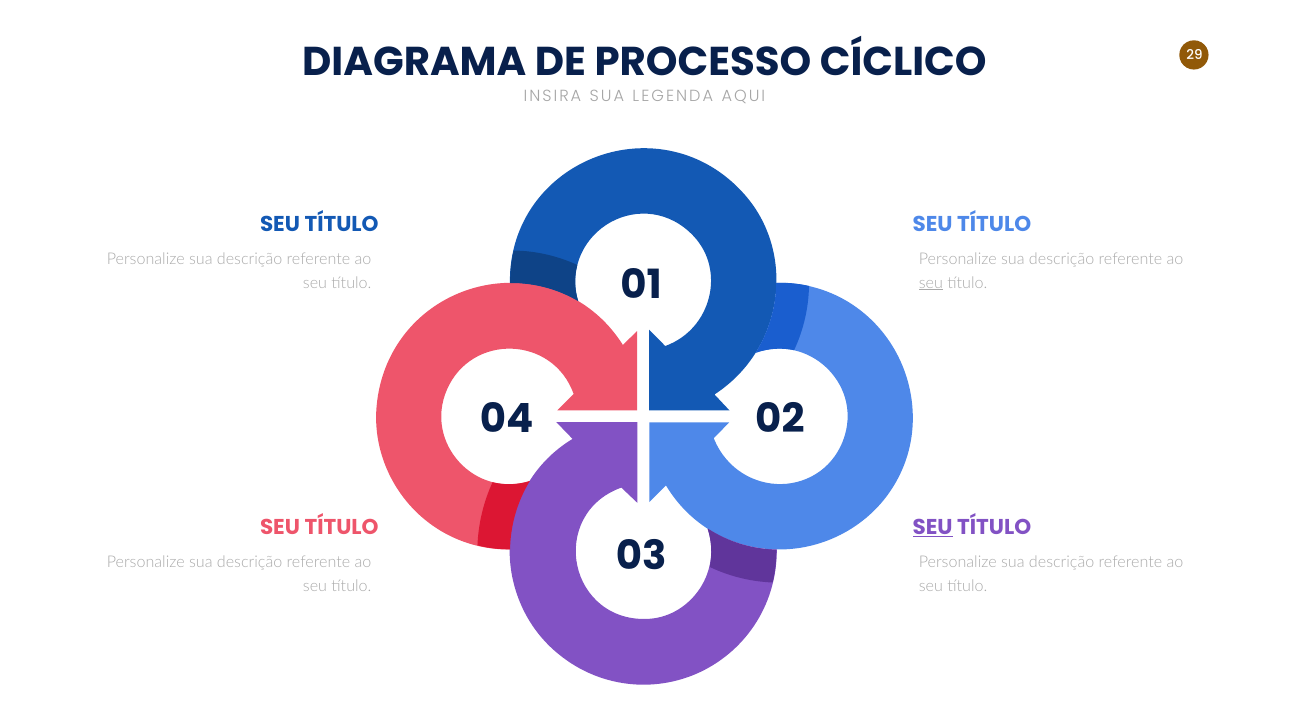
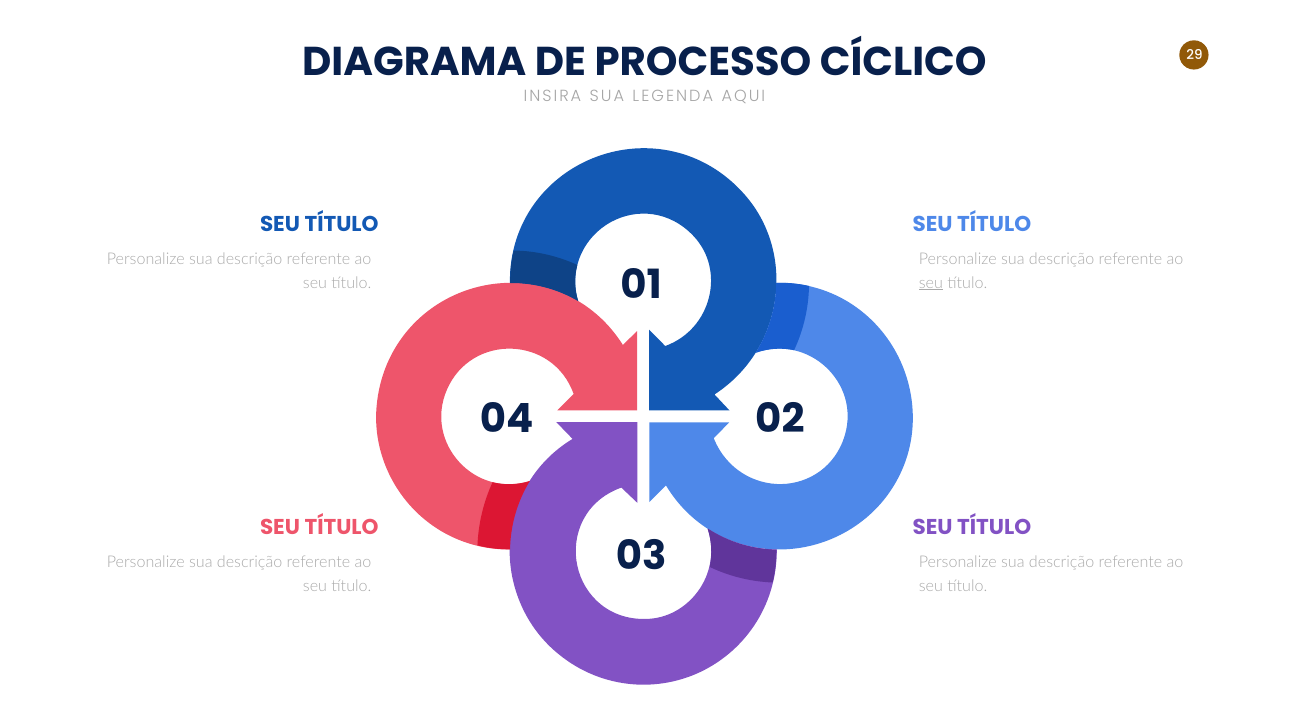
SEU underline: present -> none (933, 528)
